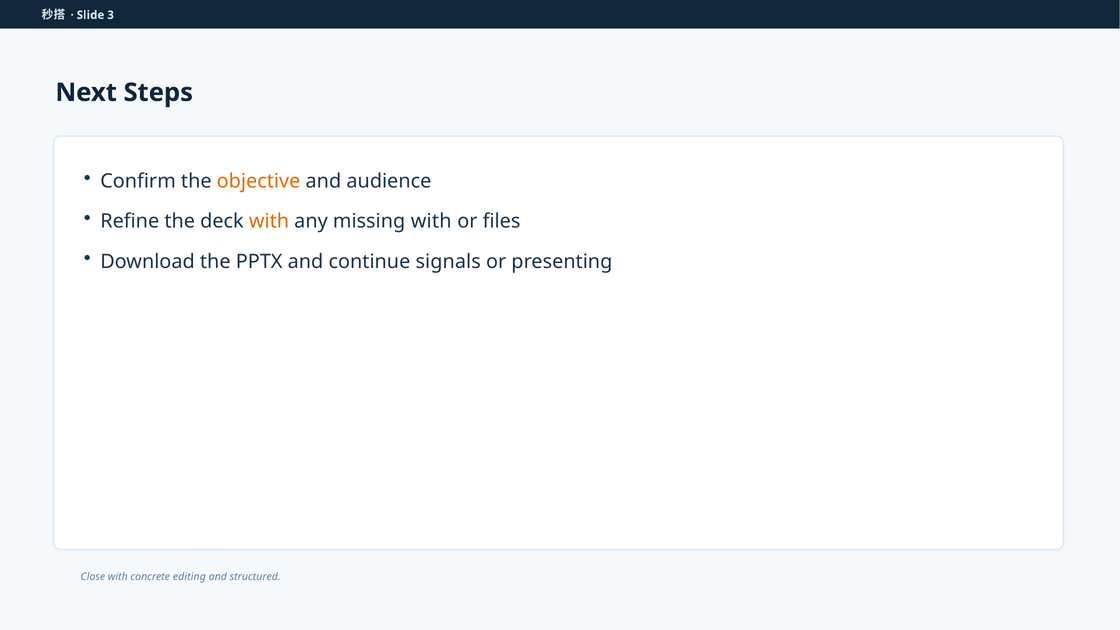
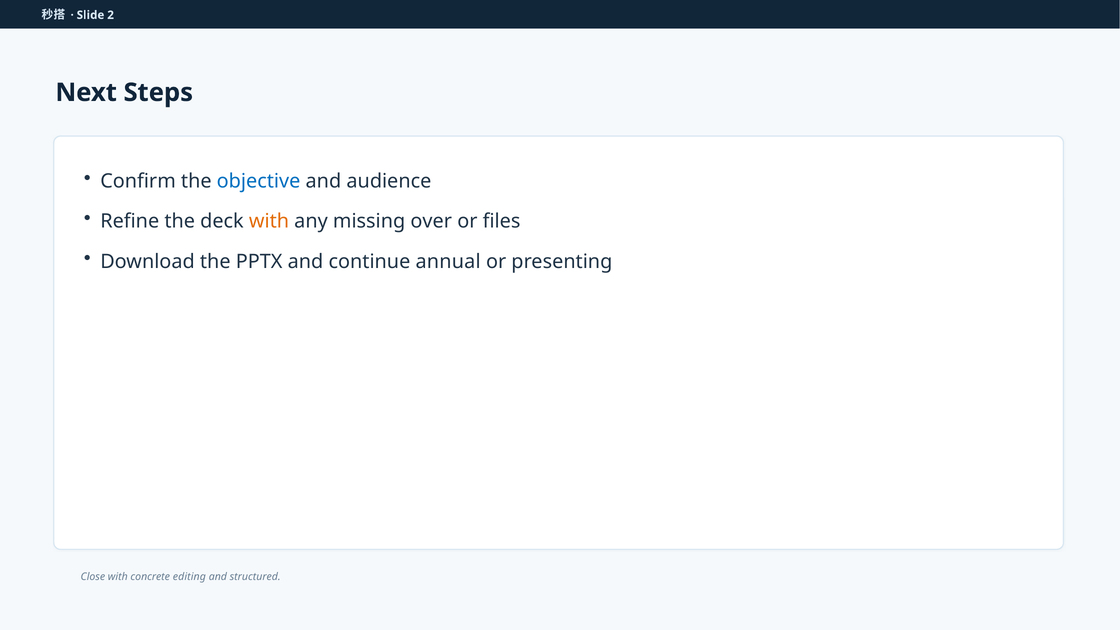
3: 3 -> 2 (111, 15)
objective colour: orange -> blue (259, 181)
missing with: with -> over (431, 221)
signals: signals -> annual (448, 262)
